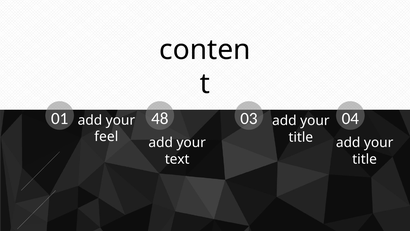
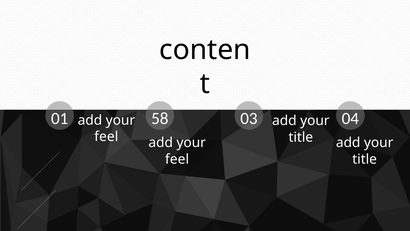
48: 48 -> 58 (160, 118)
text: text -> feel (177, 159)
